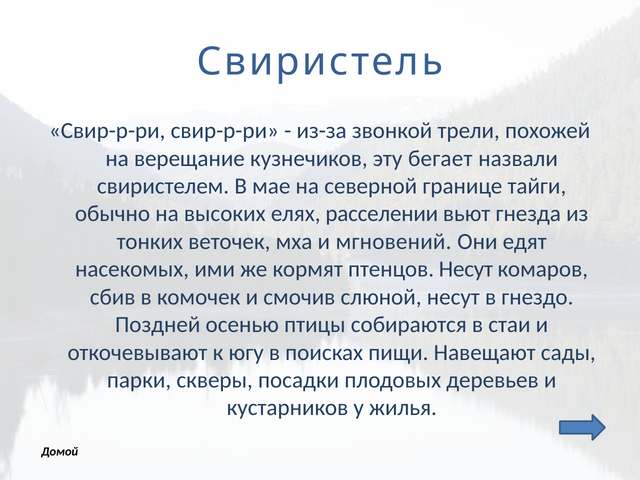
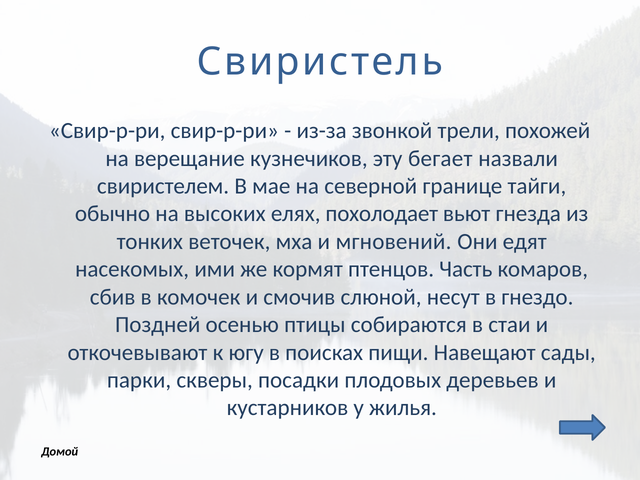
расселении: расселении -> похолодает (382, 214)
птенцов Несут: Несут -> Часть (466, 269)
